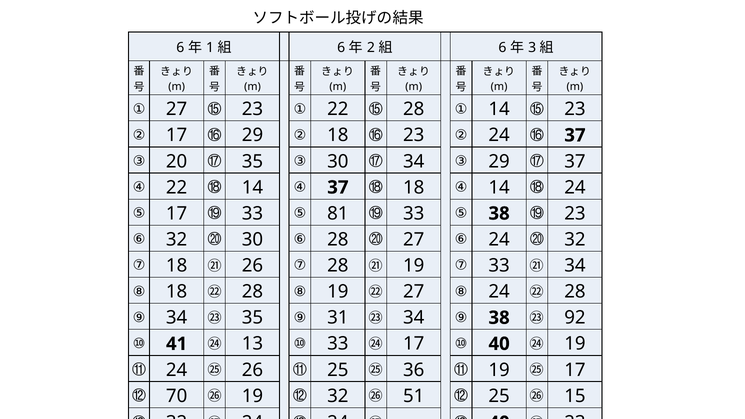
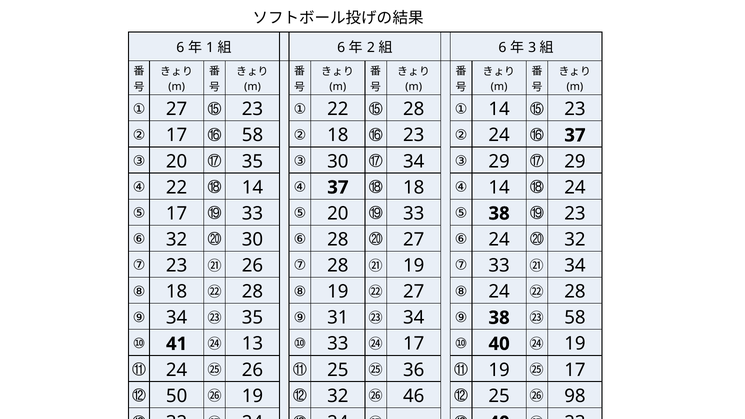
⑯ 29: 29 -> 58 (253, 135)
⑰ 37: 37 -> 29 (575, 161)
⑤ 81: 81 -> 20 (338, 214)
⑦ 18: 18 -> 23 (177, 266)
㉓ 92: 92 -> 58 (575, 318)
70: 70 -> 50 (177, 396)
51: 51 -> 46 (414, 396)
15: 15 -> 98 (575, 396)
